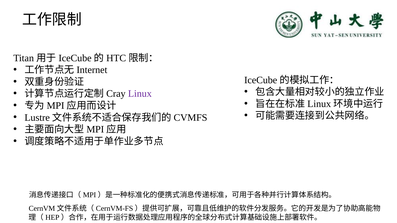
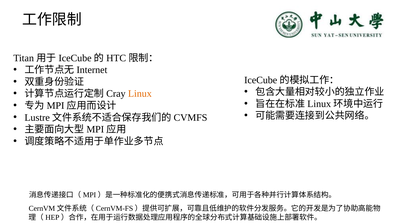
Linux colour: purple -> orange (140, 94)
